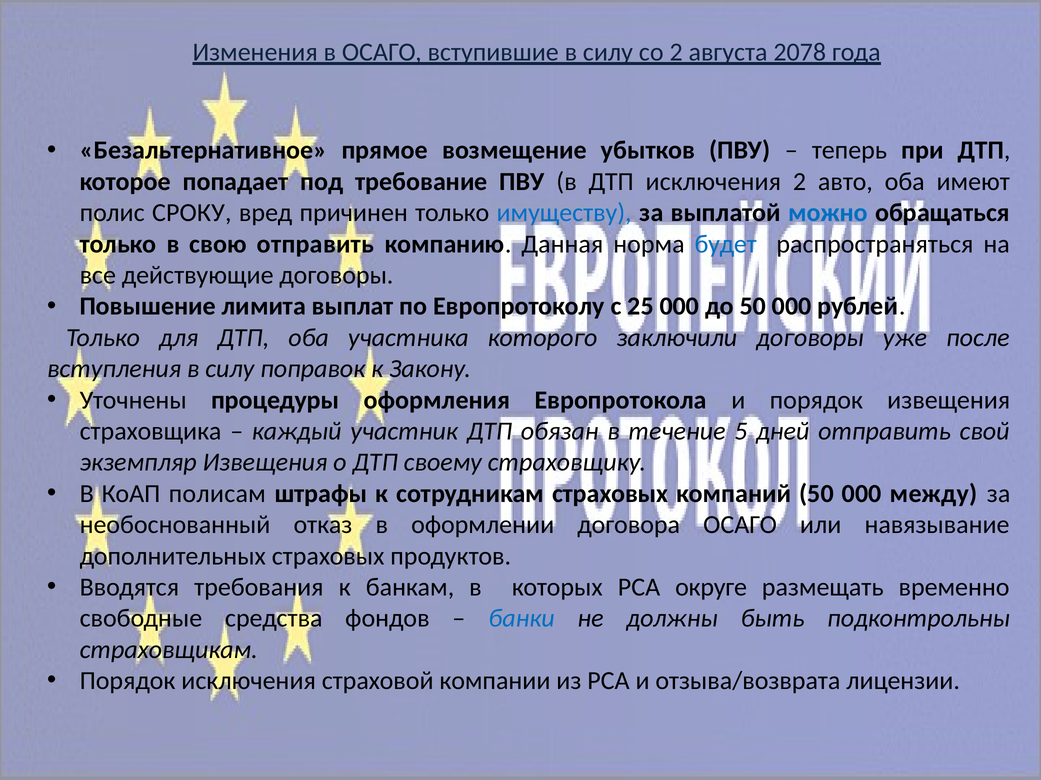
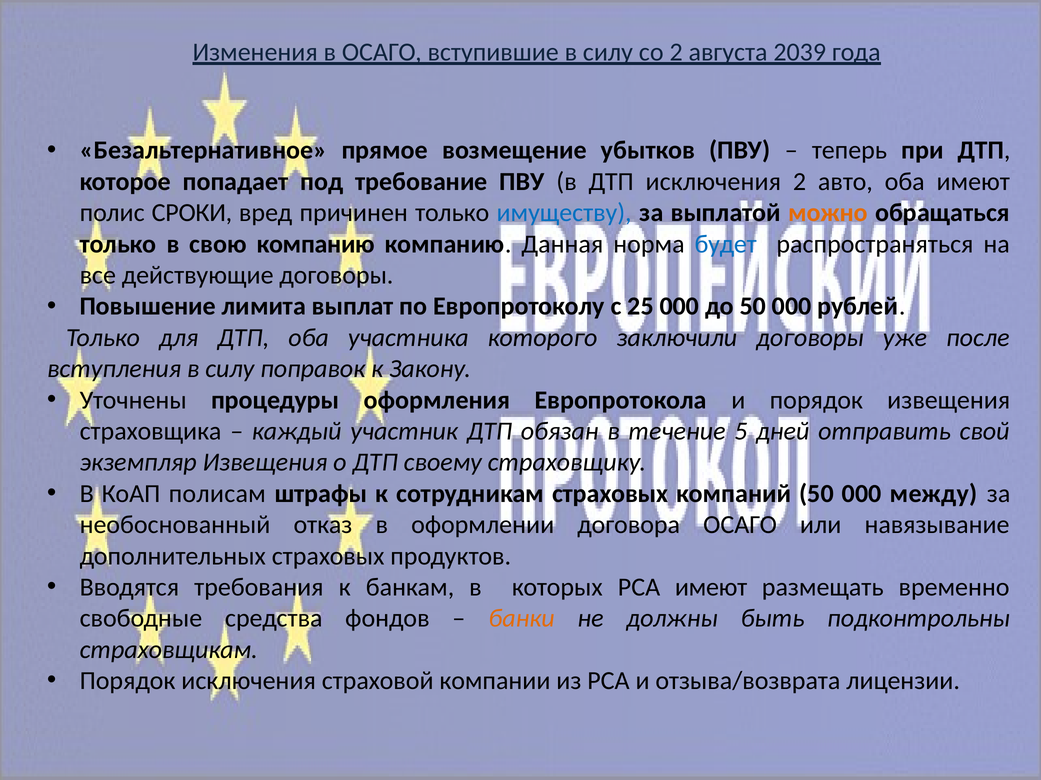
2078: 2078 -> 2039 (800, 52)
СРОКУ: СРОКУ -> СРОКИ (192, 213)
можно colour: blue -> orange (828, 213)
свою отправить: отправить -> компанию (316, 244)
РСА округе: округе -> имеют (711, 588)
банки colour: blue -> orange (522, 619)
